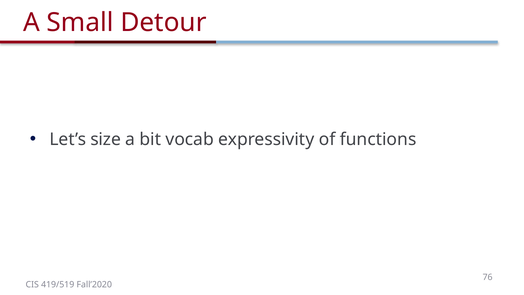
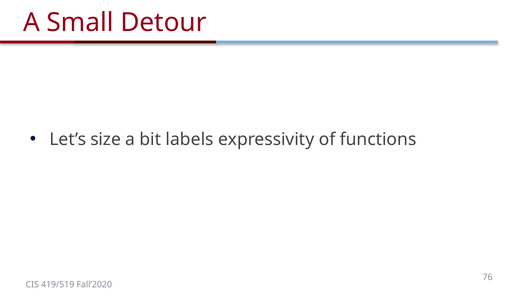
vocab: vocab -> labels (190, 139)
